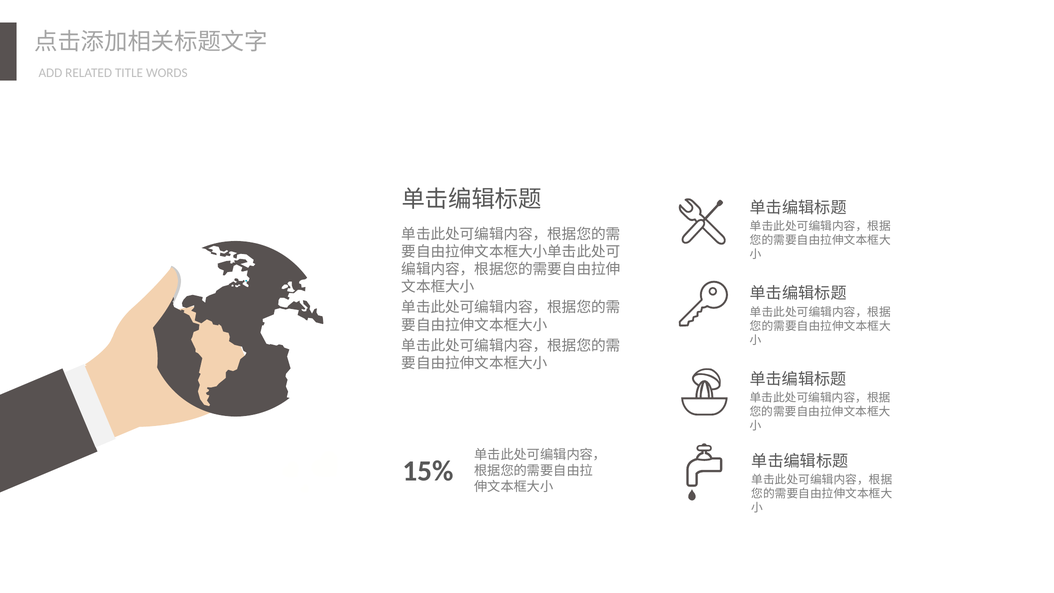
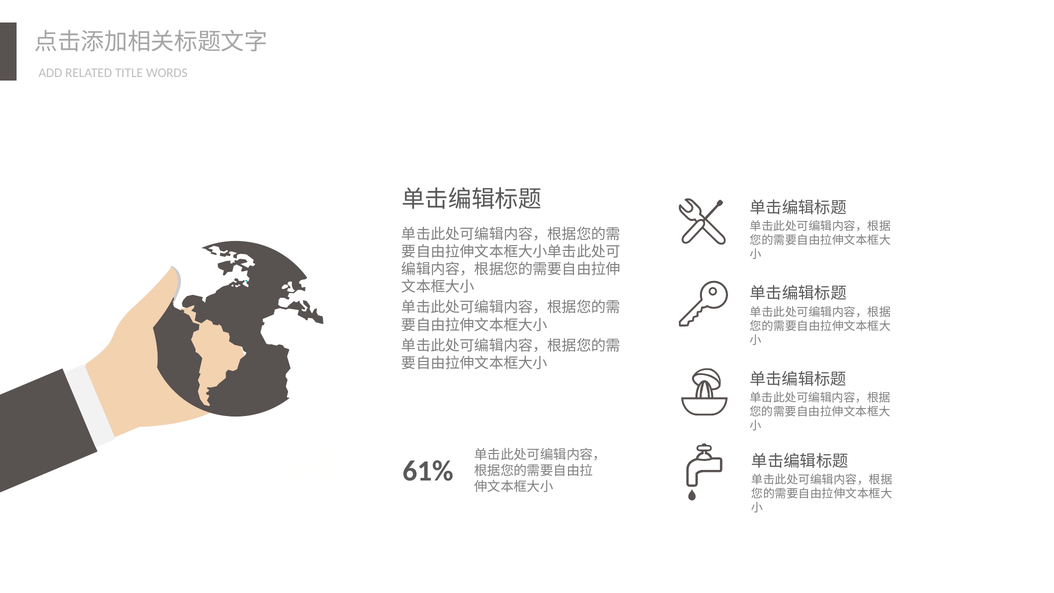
15%: 15% -> 61% (428, 471)
